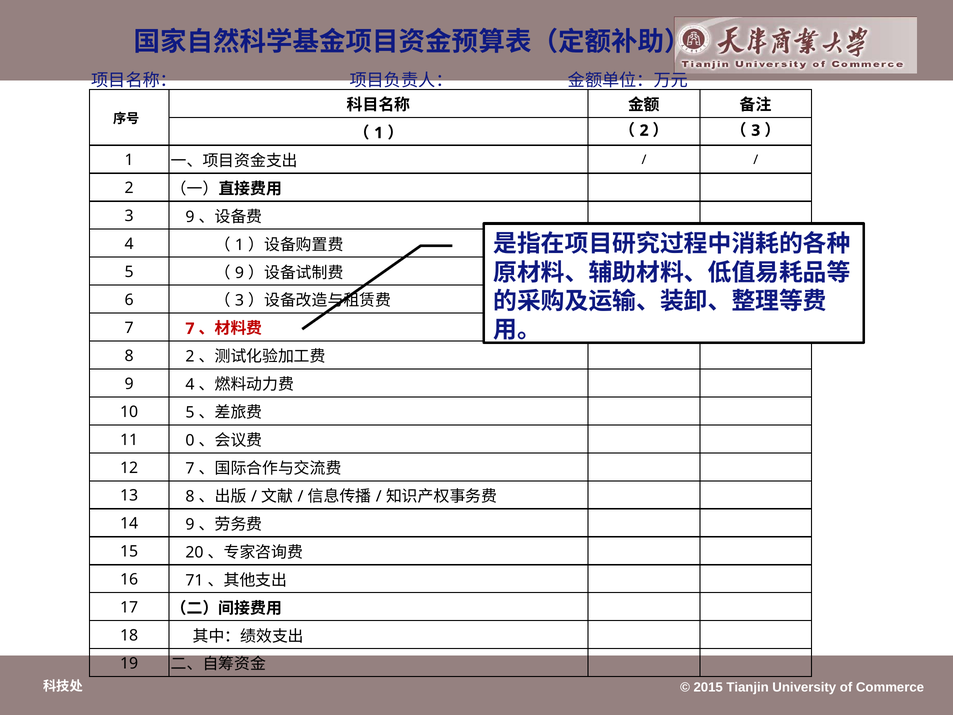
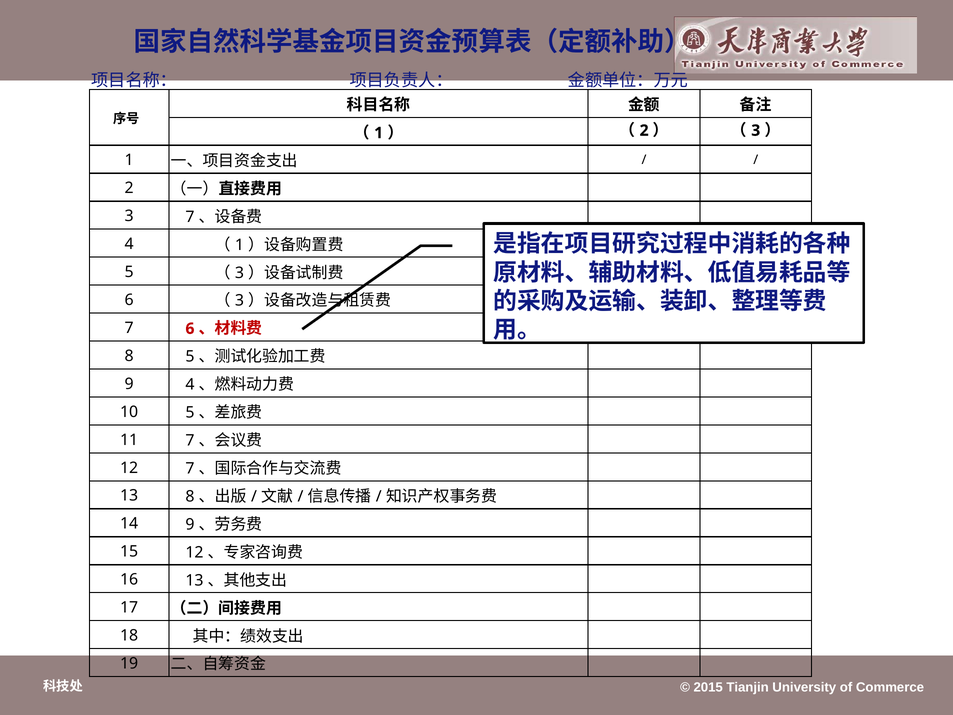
3 9: 9 -> 7 (190, 217)
9: 9 -> 3 (240, 273)
7 7: 7 -> 6 (190, 329)
8 2: 2 -> 5 (190, 357)
11 0: 0 -> 7 (190, 440)
15 20: 20 -> 12 (194, 552)
16 71: 71 -> 13 (194, 580)
